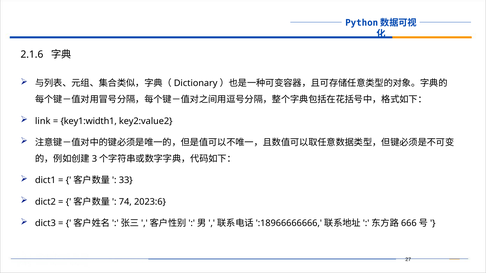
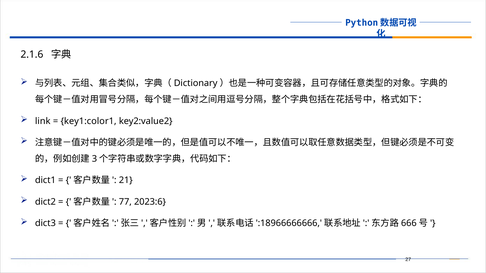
key1:width1: key1:width1 -> key1:color1 (89, 121)
33: 33 -> 21 (126, 181)
74: 74 -> 77 (125, 202)
